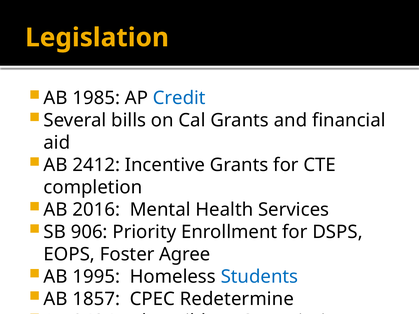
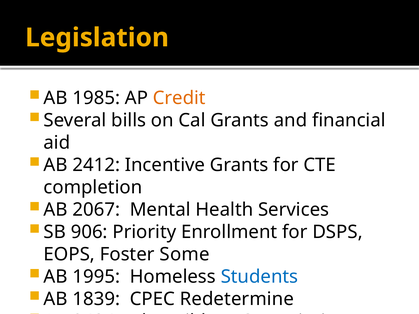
Credit colour: blue -> orange (179, 98)
2016: 2016 -> 2067 (96, 210)
Agree: Agree -> Some (185, 254)
1857: 1857 -> 1839 (96, 299)
